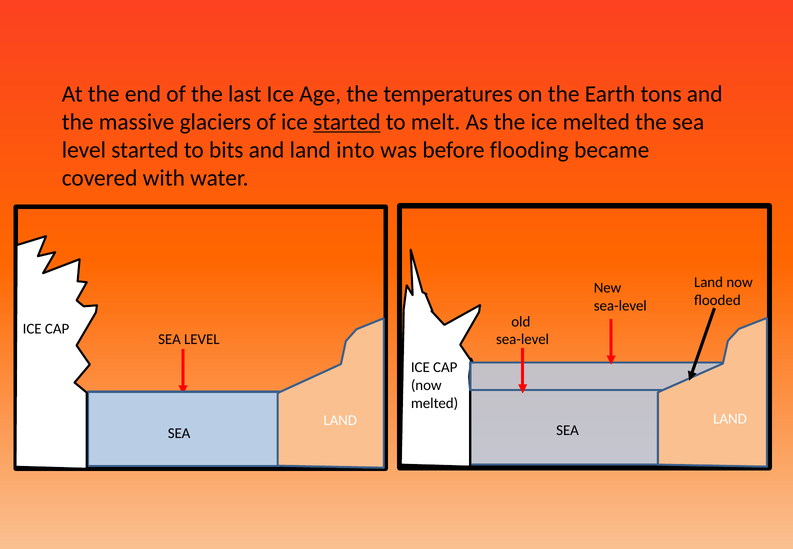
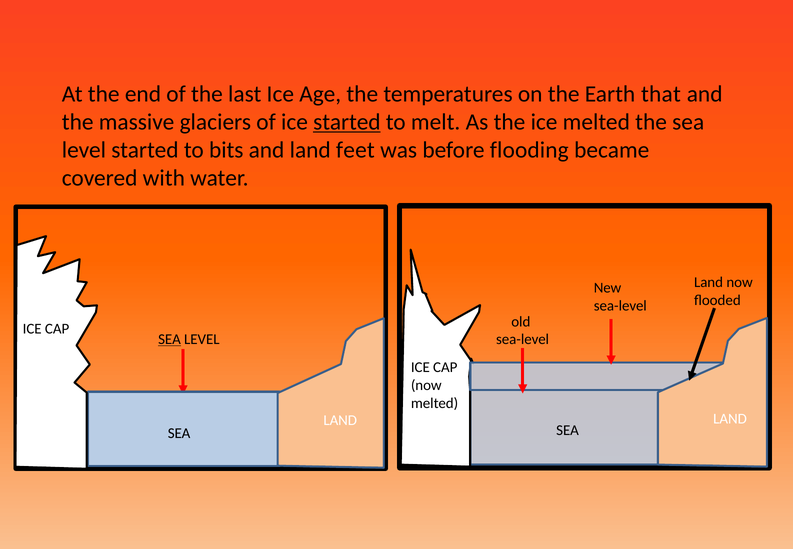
tons: tons -> that (661, 94)
into: into -> feet (355, 150)
SEA underline: none -> present (170, 339)
